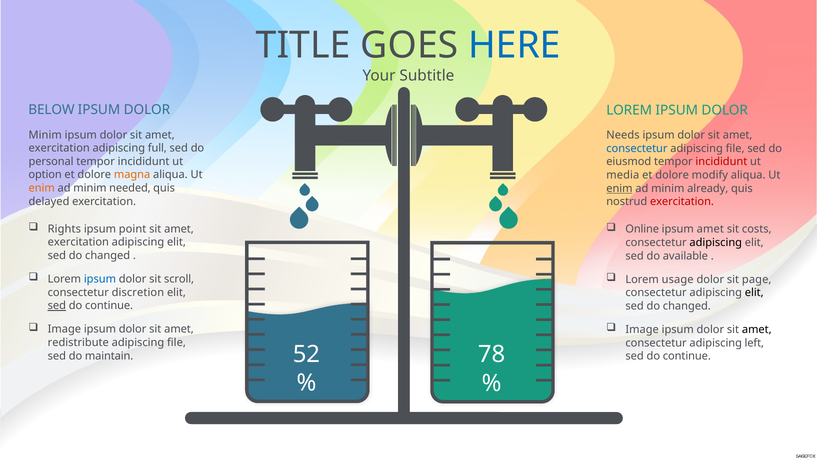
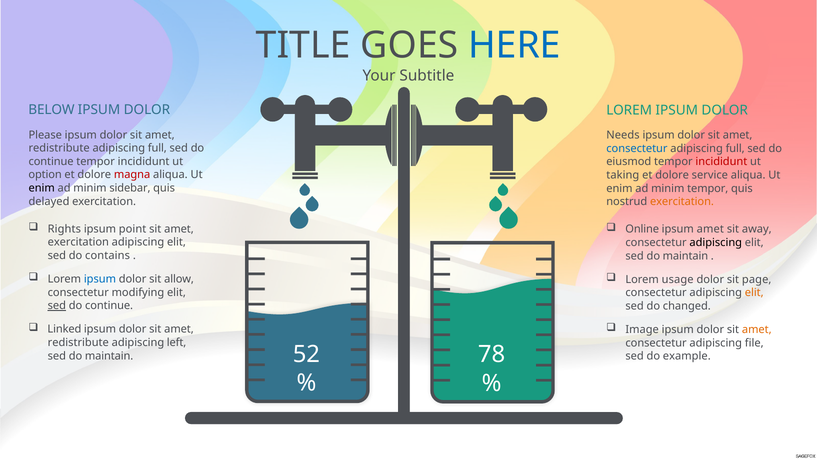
Minim: Minim -> Please (45, 135)
exercitation: exercitation -> redistribute (59, 148)
file: file -> full (735, 148)
personal: personal -> continue (51, 161)
magna colour: orange -> red (132, 175)
media: media -> taking (623, 175)
modify: modify -> service (710, 175)
enim colour: orange -> black (42, 188)
needed: needed -> sidebar (130, 188)
enim underline: present -> none (619, 188)
minim already: already -> tempor (708, 188)
exercitation colour: red -> orange (682, 201)
costs: costs -> away (757, 229)
changed: changed -> contains (108, 255)
available: available -> maintain (685, 256)
scroll: scroll -> allow (179, 279)
discretion: discretion -> modifying (138, 292)
elit colour: black -> orange (754, 292)
Image: Image -> Linked (64, 329)
amet colour: black -> orange (757, 329)
file: file -> left (177, 342)
left: left -> file (754, 343)
continue: continue -> example (687, 356)
